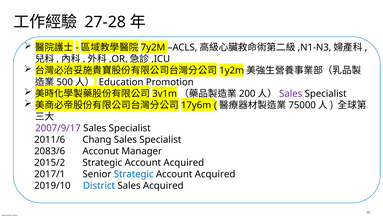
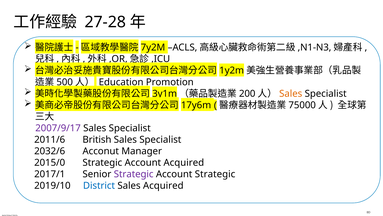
Sales colour: purple -> orange (291, 93)
Chang: Chang -> British (97, 139)
2083/6: 2083/6 -> 2032/6 (50, 151)
2015/2: 2015/2 -> 2015/0 (50, 162)
Strategic colour: blue -> purple (134, 174)
Acquired: Acquired -> Strategic (215, 174)
